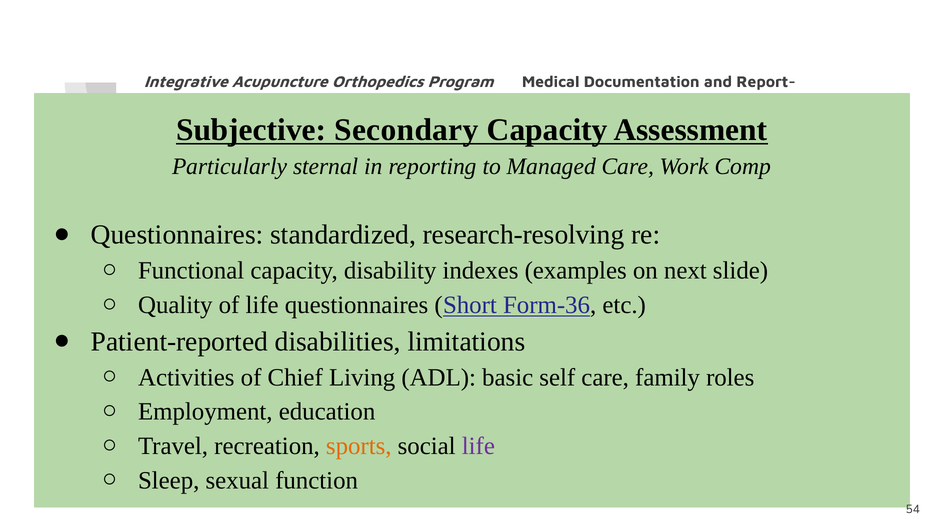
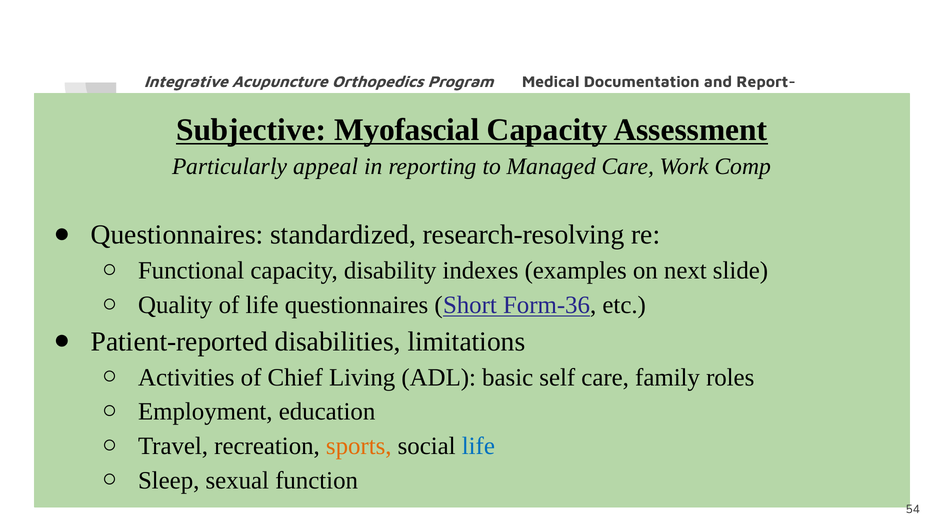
Secondary: Secondary -> Myofascial (407, 130)
sternal: sternal -> appeal (326, 166)
life colour: purple -> blue (478, 446)
